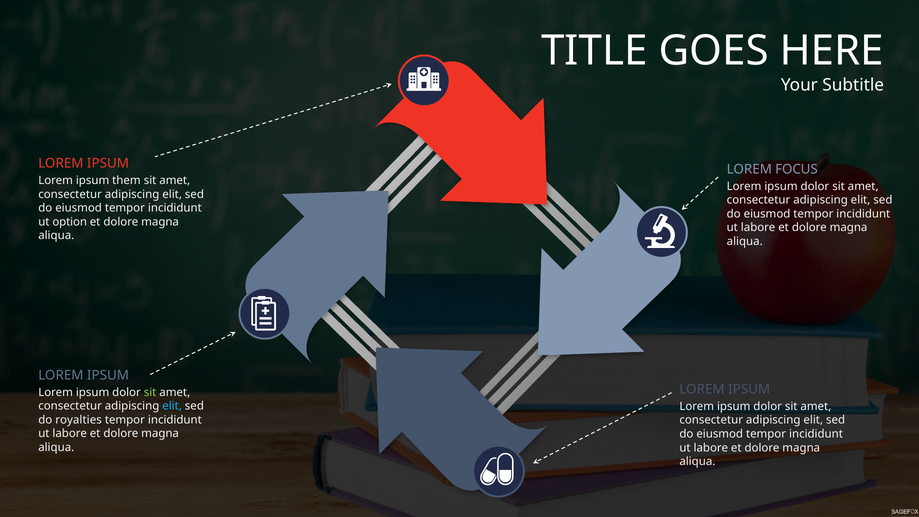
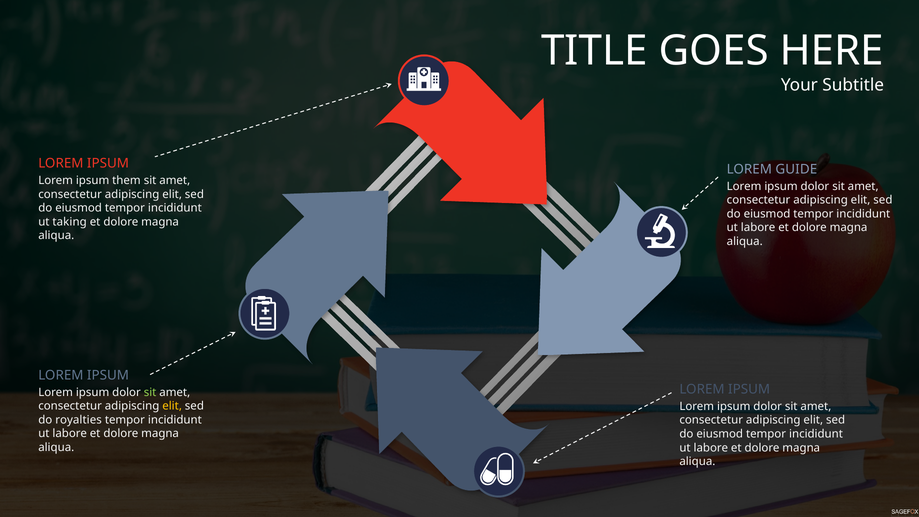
FOCUS: FOCUS -> GUIDE (796, 169)
option: option -> taking (70, 222)
elit colour: light blue -> yellow (172, 406)
